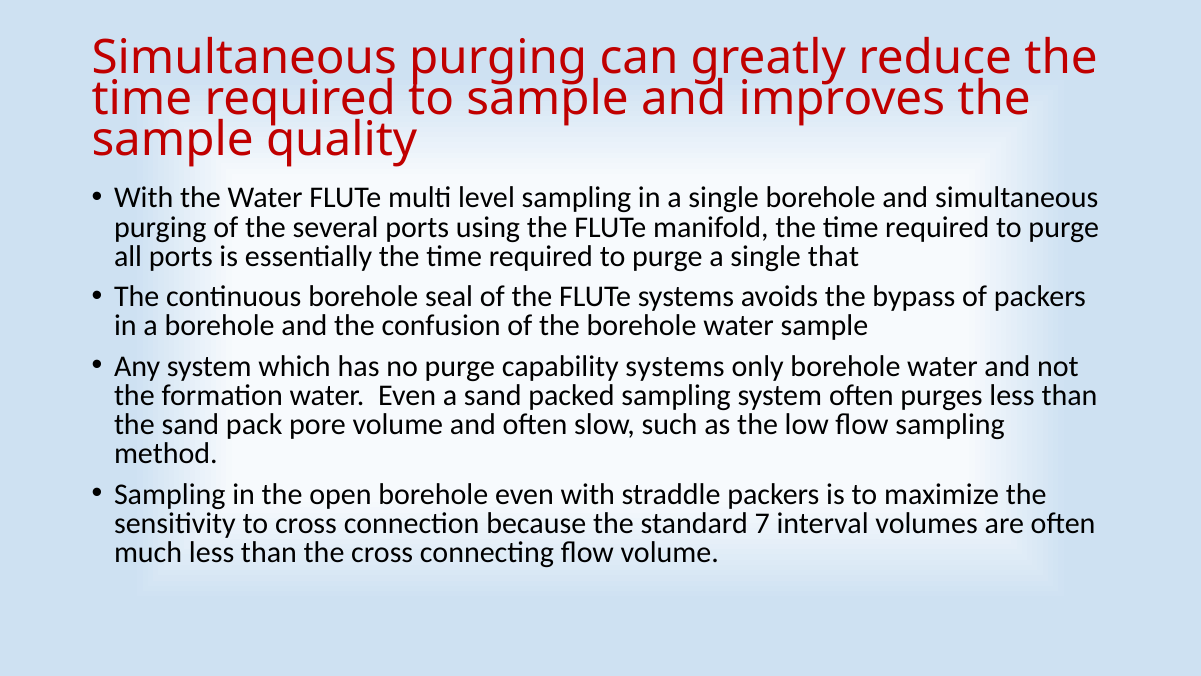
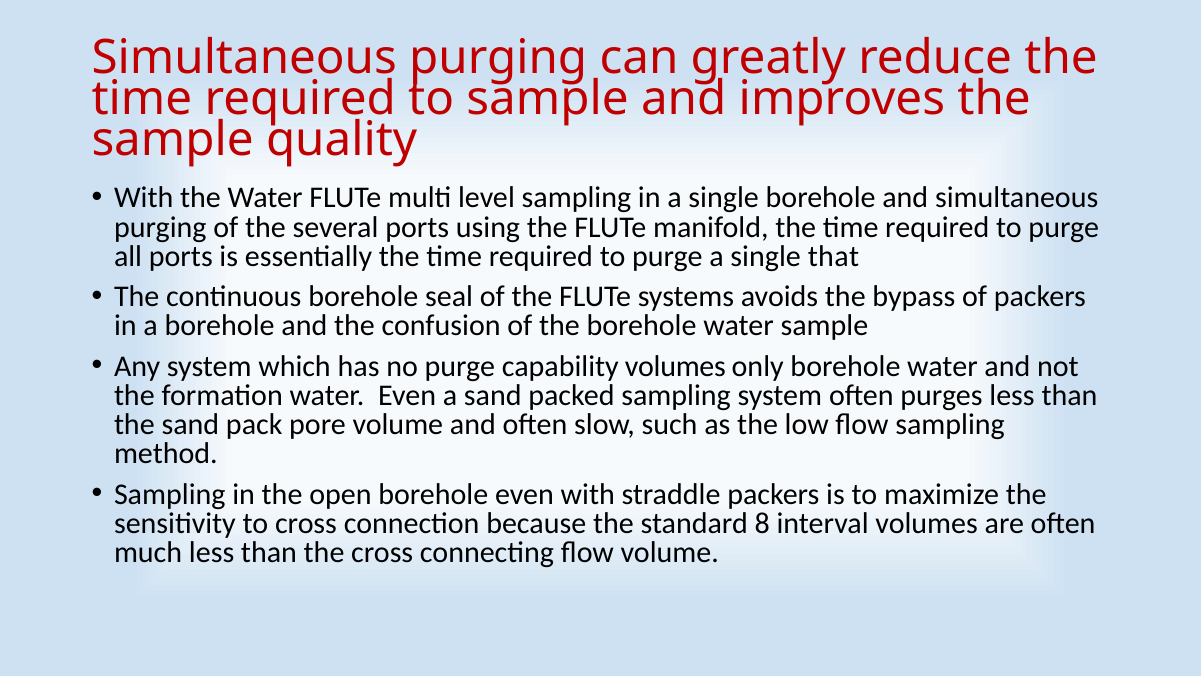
capability systems: systems -> volumes (675, 366)
7: 7 -> 8 (762, 523)
